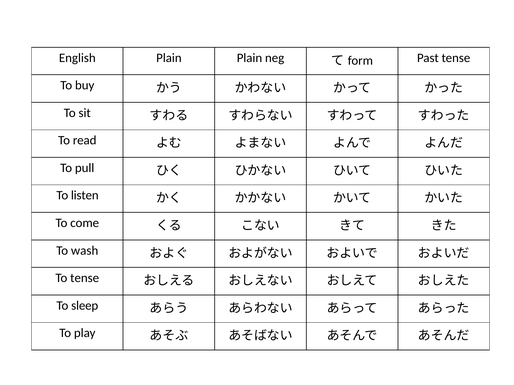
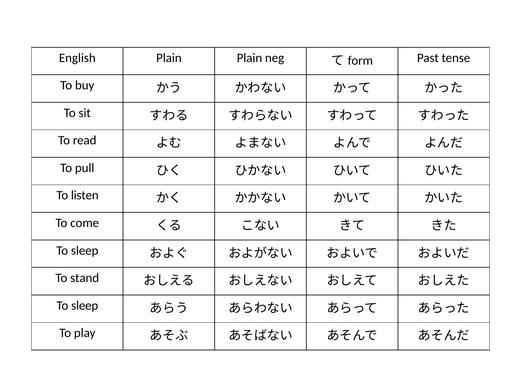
wash: wash -> sleep (85, 251)
To tense: tense -> stand (85, 278)
